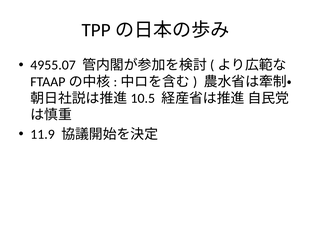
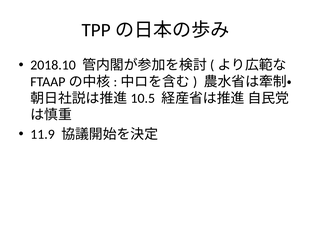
4955.07: 4955.07 -> 2018.10 (53, 65)
